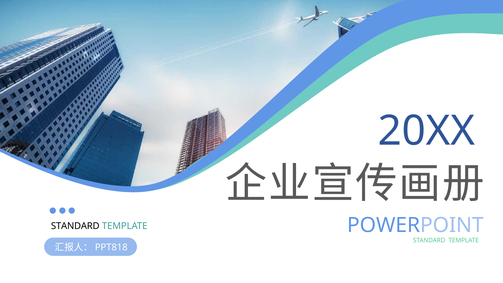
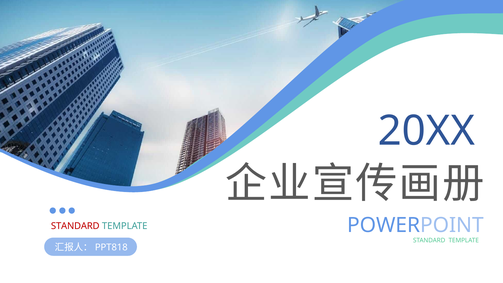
STANDARD colour: black -> red (75, 226)
